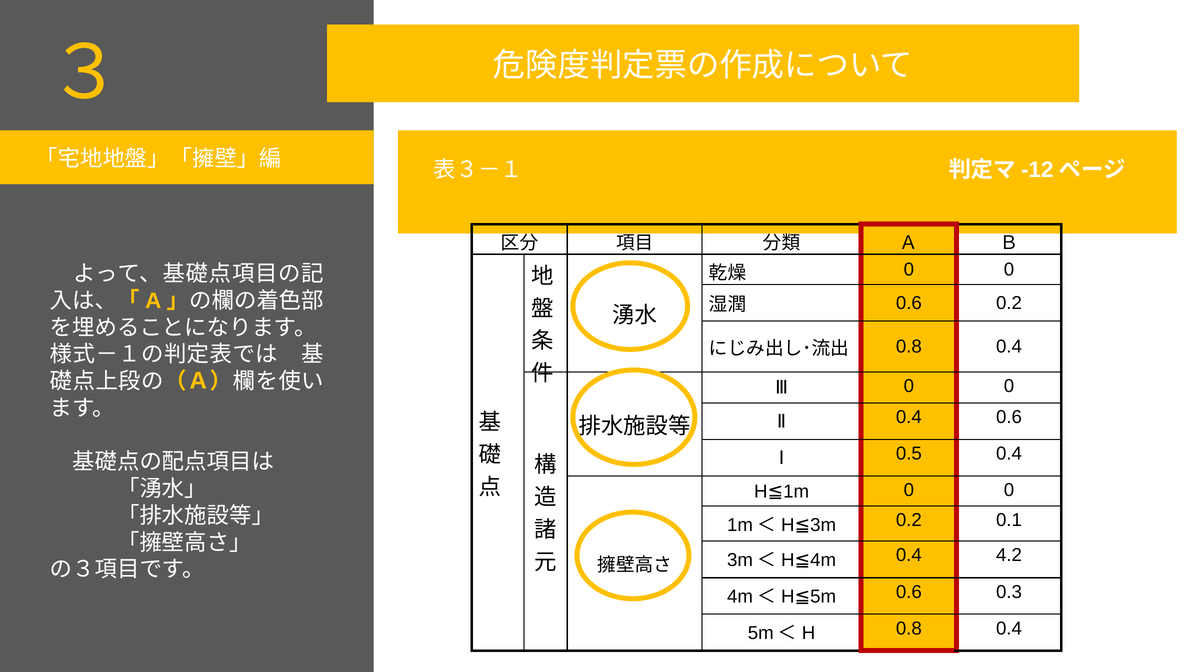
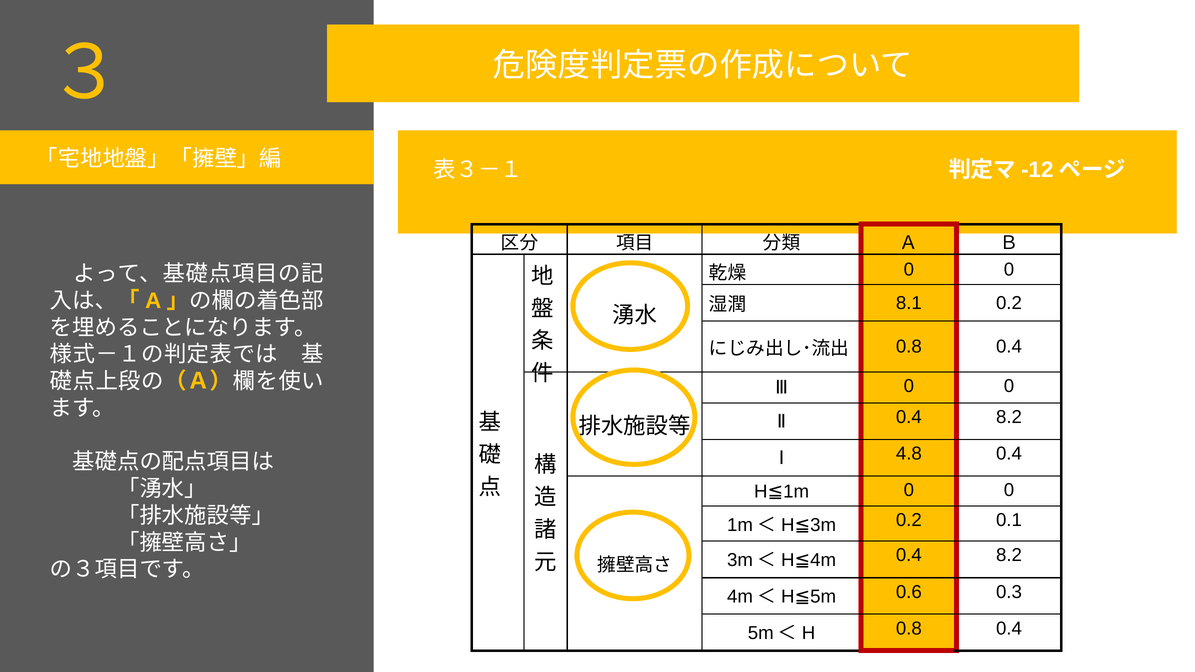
0.6: 0.6 -> 8.1 (909, 303)
Ⅱ 0.4 0.6: 0.6 -> 8.2 (1009, 417)
0.5: 0.5 -> 4.8 (909, 454)
4.2: 4.2 -> 8.2 (1009, 555)
